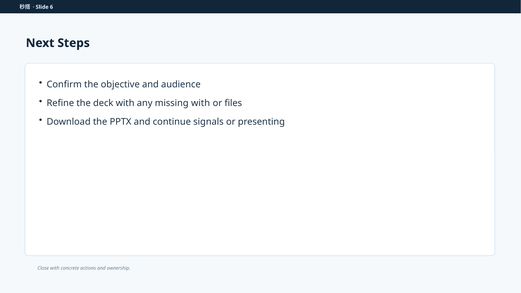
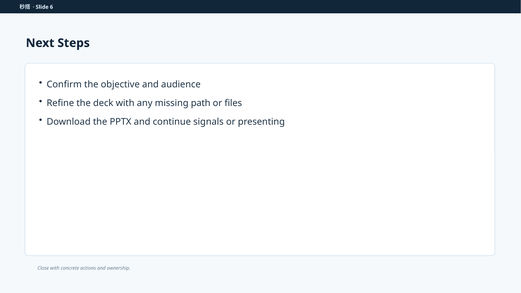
missing with: with -> path (201, 103)
